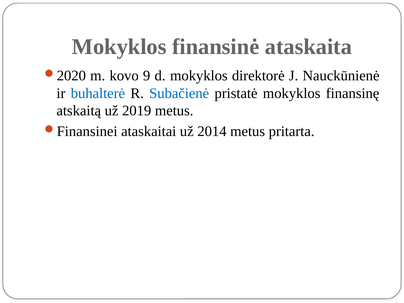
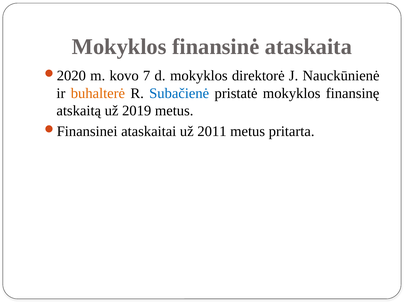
9: 9 -> 7 (147, 76)
buhalterė colour: blue -> orange (98, 93)
2014: 2014 -> 2011 (212, 131)
